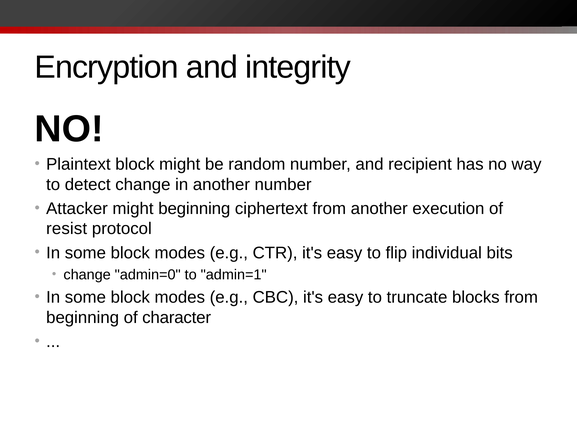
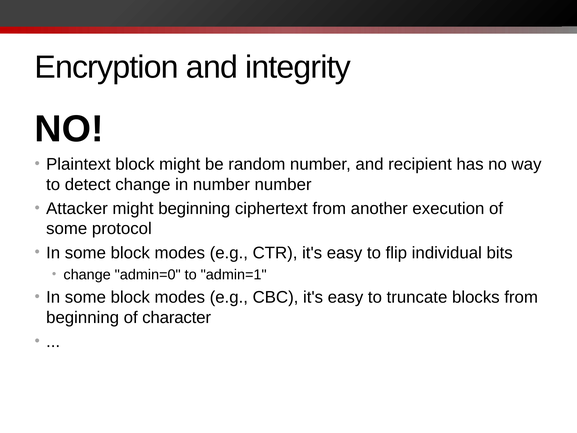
in another: another -> number (221, 184)
resist: resist -> some (67, 229)
